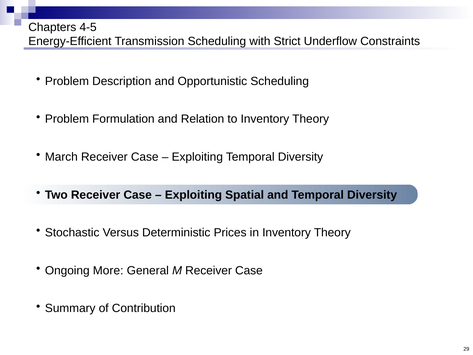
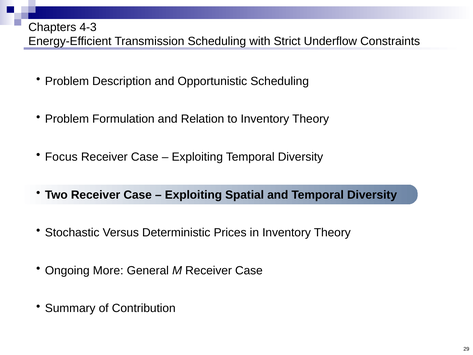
4-5: 4-5 -> 4-3 (88, 27)
March: March -> Focus (61, 157)
